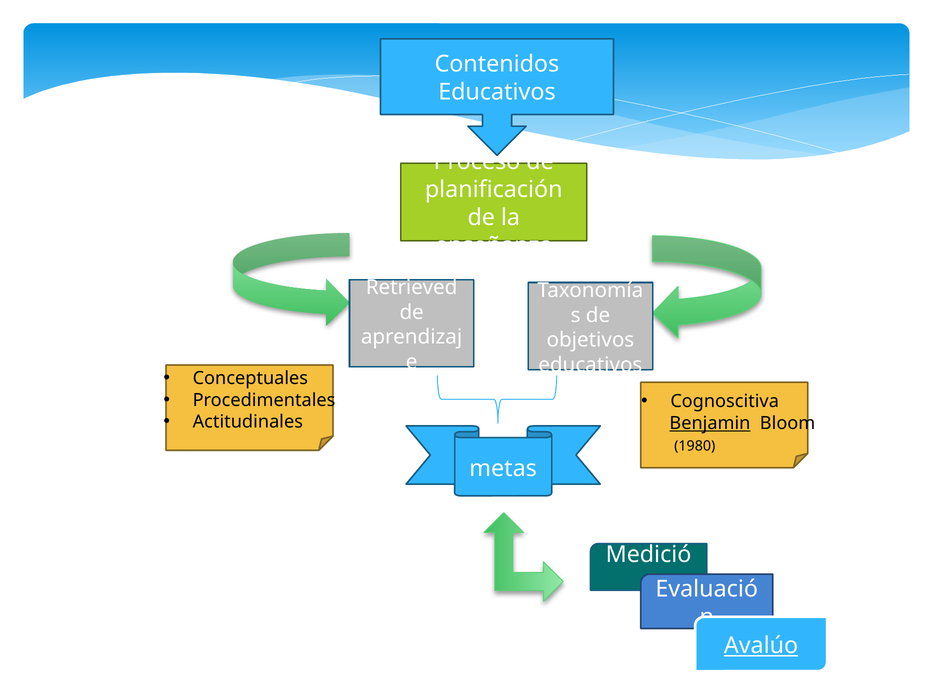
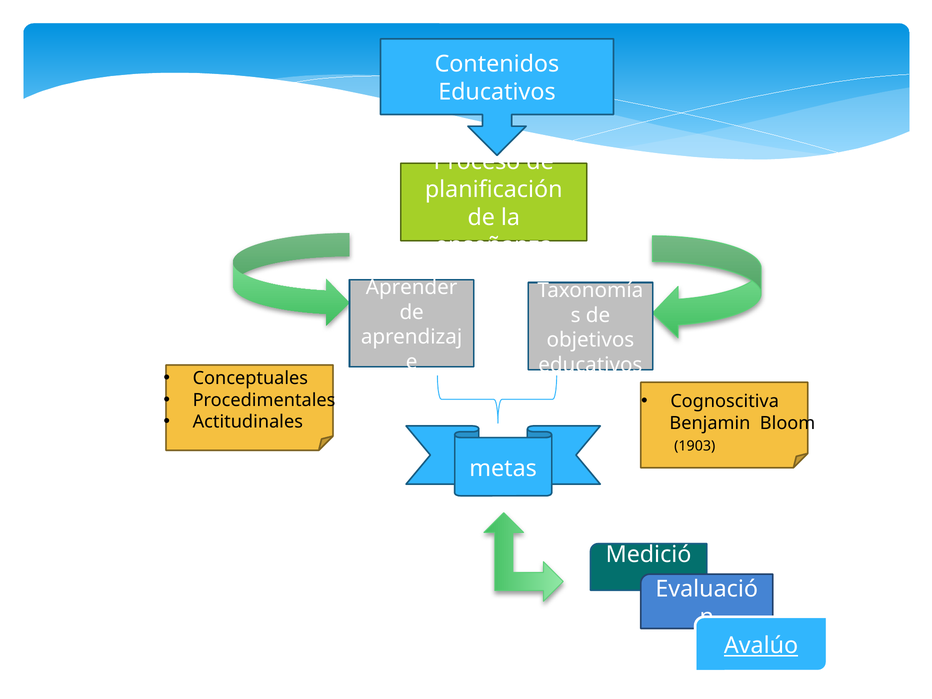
Retrieved: Retrieved -> Aprender (412, 287)
Benjamin underline: present -> none (710, 423)
1980: 1980 -> 1903 (695, 446)
